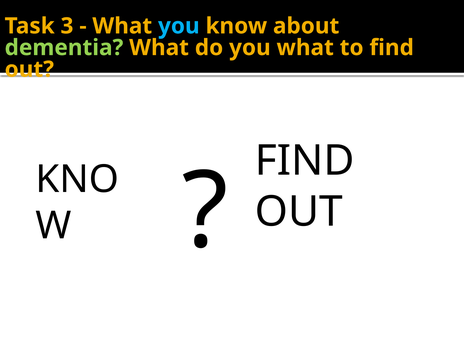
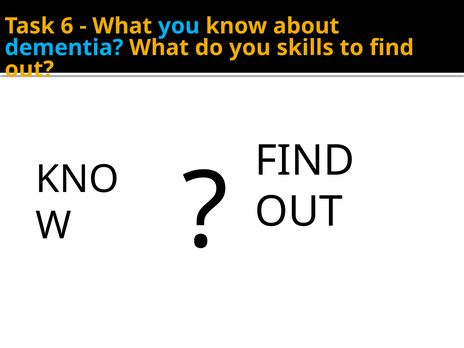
3: 3 -> 6 (67, 26)
dementia colour: light green -> light blue (64, 48)
you what: what -> skills (305, 48)
